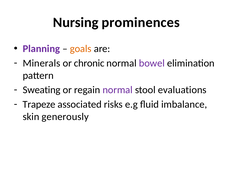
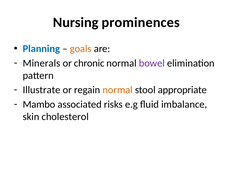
Planning colour: purple -> blue (41, 49)
Sweating: Sweating -> Illustrate (42, 90)
normal colour: purple -> orange (118, 90)
evaluations: evaluations -> appropriate (182, 90)
Trapeze: Trapeze -> Mambo (39, 105)
generously: generously -> cholesterol (65, 117)
